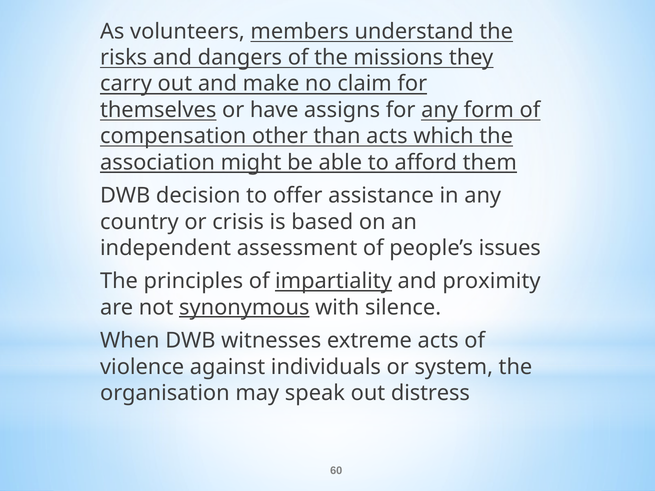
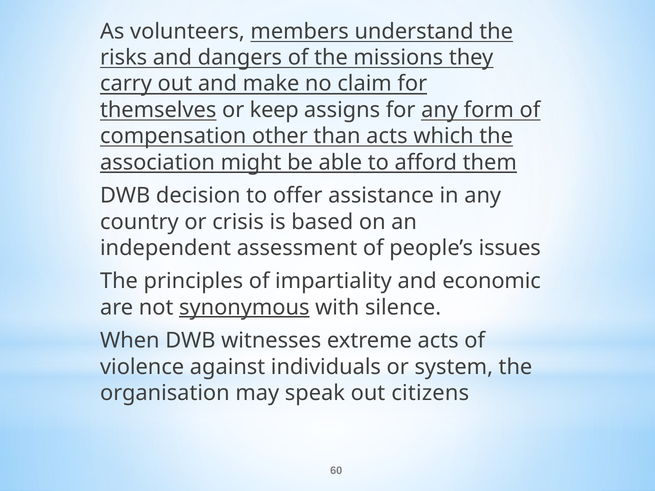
have: have -> keep (274, 110)
impartiality underline: present -> none (333, 281)
proximity: proximity -> economic (492, 281)
distress: distress -> citizens (430, 393)
